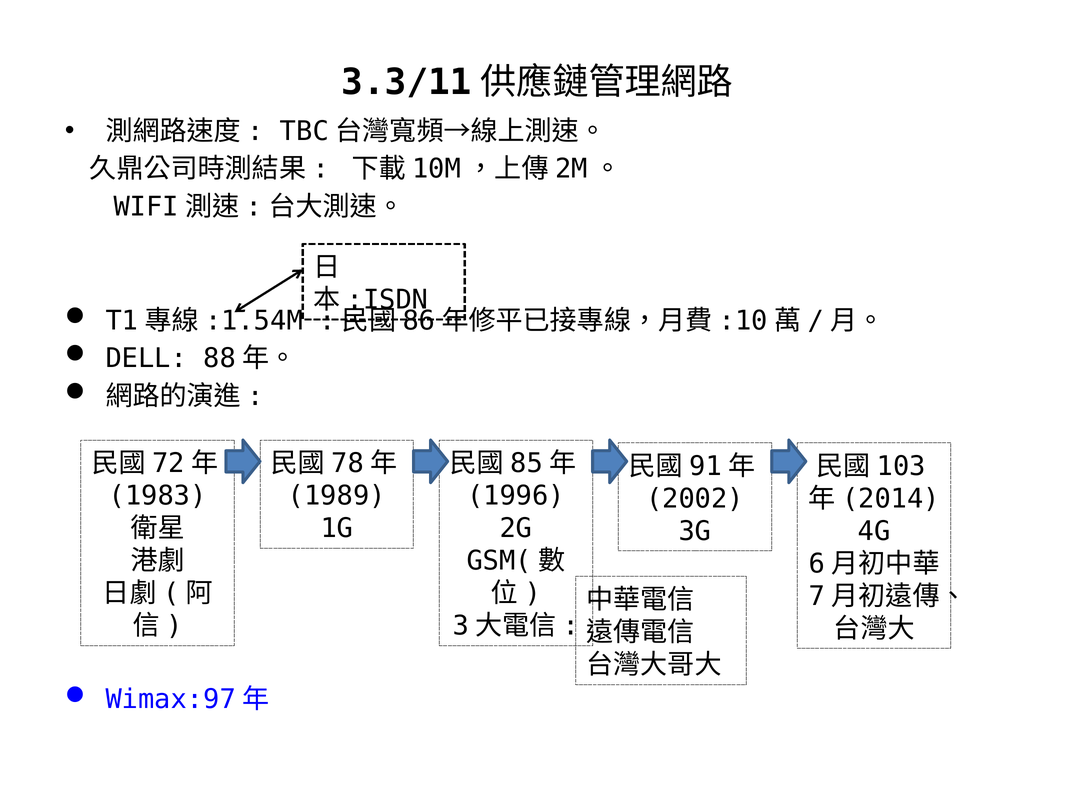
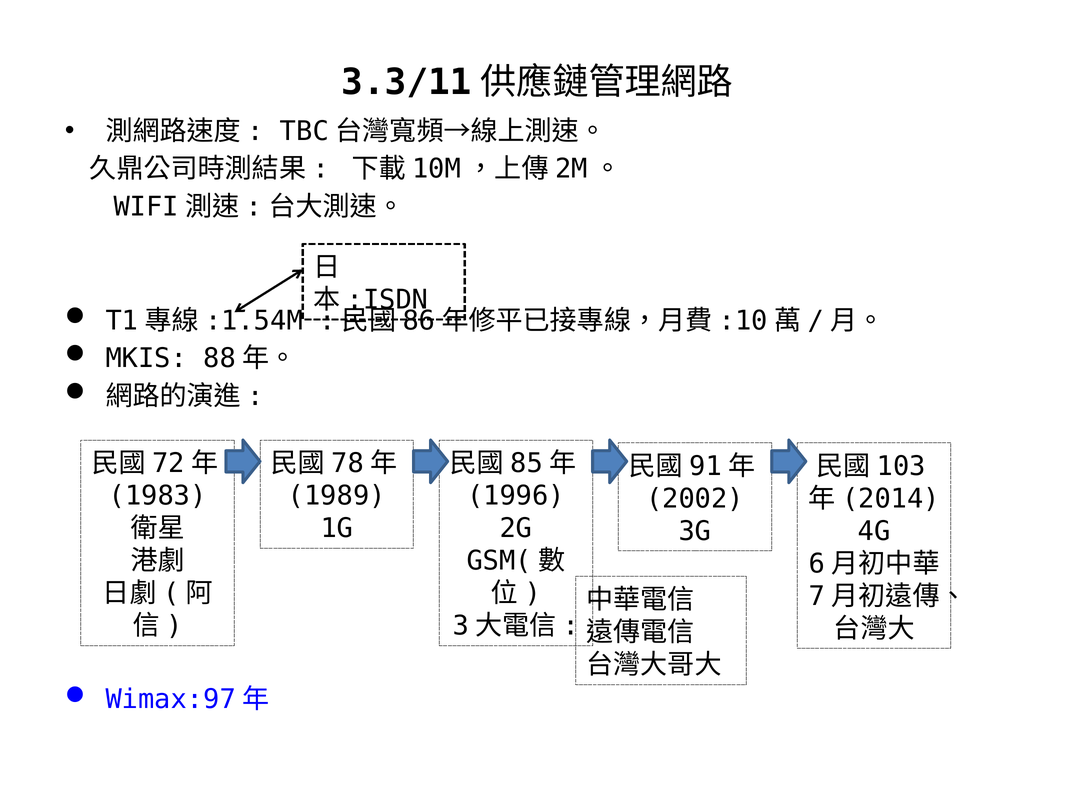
DELL: DELL -> MKIS (146, 359)
